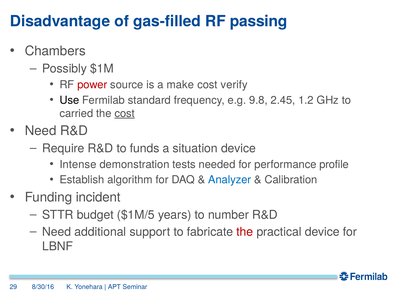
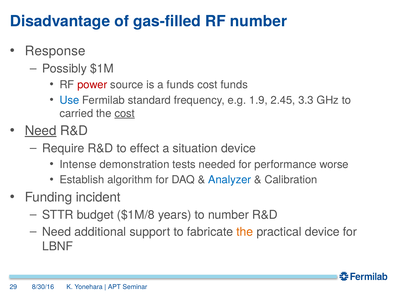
RF passing: passing -> number (258, 21)
Chambers: Chambers -> Response (55, 51)
a make: make -> funds (180, 85)
cost verify: verify -> funds (234, 85)
Use colour: black -> blue (69, 100)
9.8: 9.8 -> 1.9 (258, 100)
1.2: 1.2 -> 3.3 (306, 100)
Need underline: none -> present (41, 131)
funds: funds -> effect (145, 148)
profile: profile -> worse (334, 164)
$1M/5: $1M/5 -> $1M/8 (136, 215)
the colour: red -> orange (245, 232)
